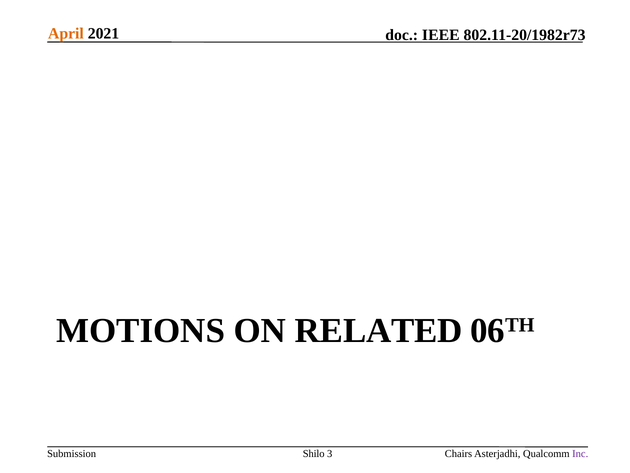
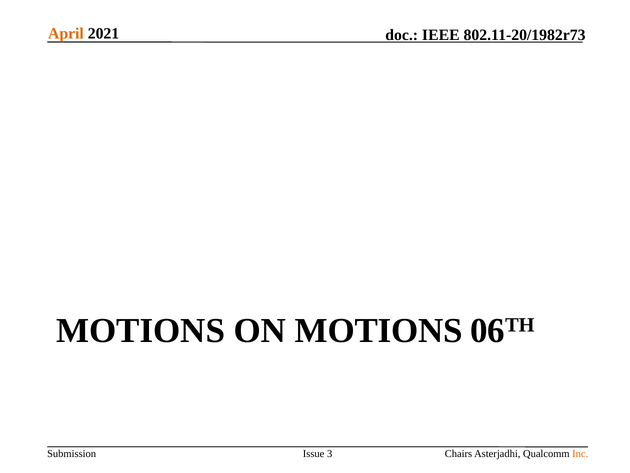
ON RELATED: RELATED -> MOTIONS (379, 330)
Shilo: Shilo -> Issue (314, 453)
Inc colour: purple -> orange (580, 453)
